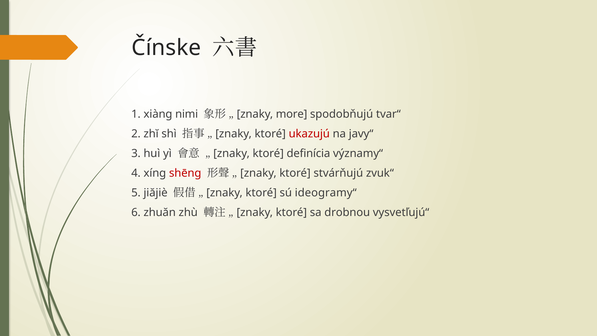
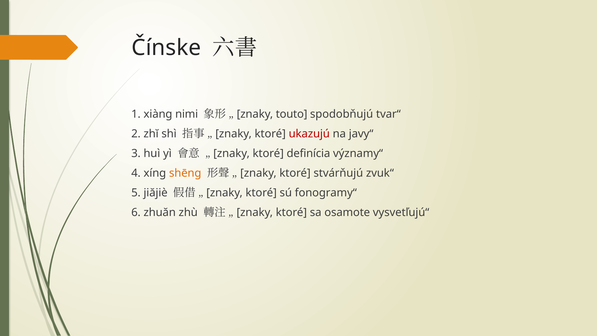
more: more -> touto (292, 114)
shēng colour: red -> orange (185, 173)
ideogramy“: ideogramy“ -> fonogramy“ (326, 193)
drobnou: drobnou -> osamote (347, 212)
